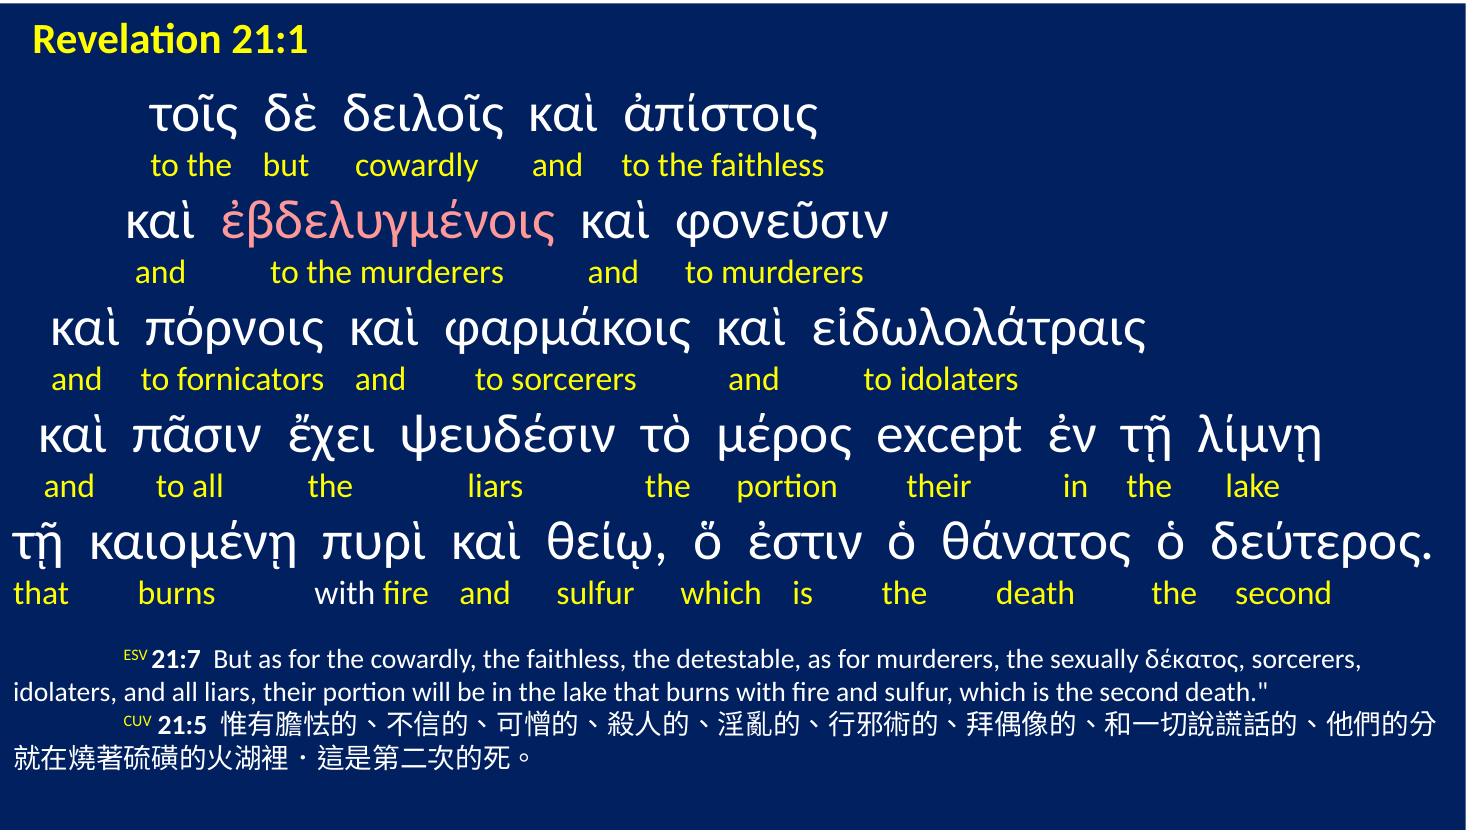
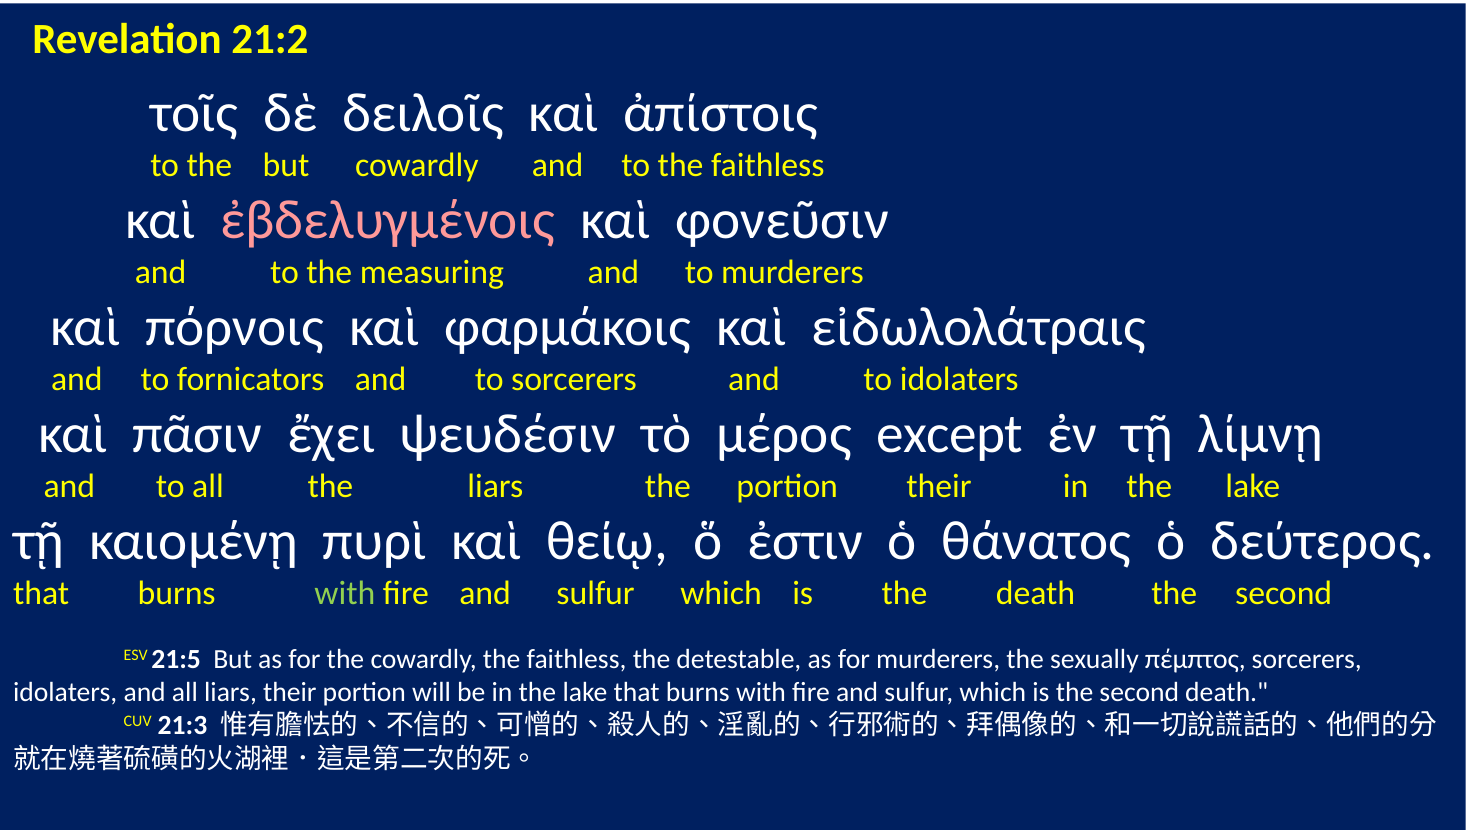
21:1: 21:1 -> 21:2 (270, 39)
the murderers: murderers -> measuring (432, 272)
with colour: white -> light green (345, 593)
21:7: 21:7 -> 21:5 (176, 659)
δέκατος: δέκατος -> πέμπτος (1195, 659)
21:5: 21:5 -> 21:3 (182, 725)
